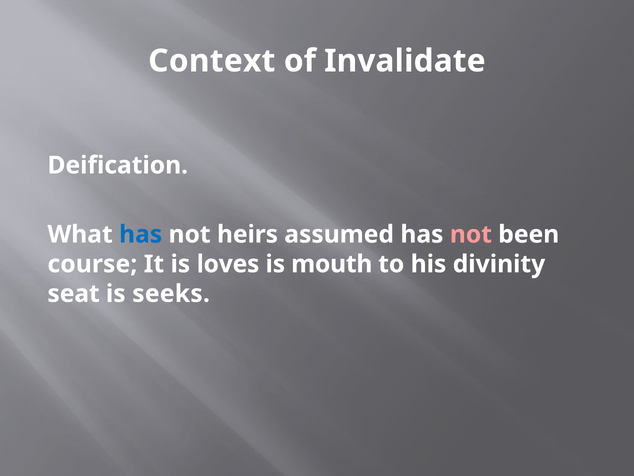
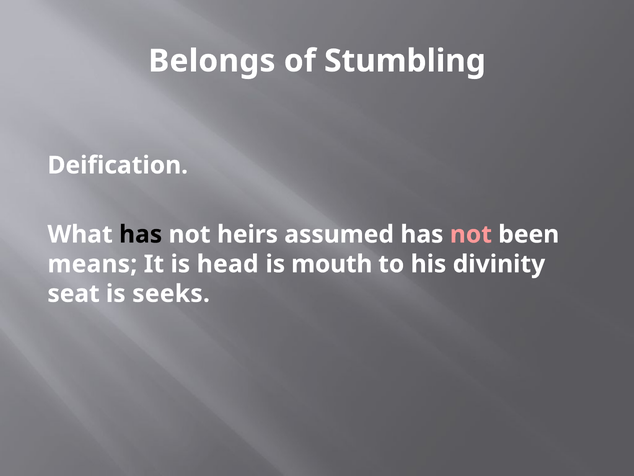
Context: Context -> Belongs (212, 61)
Invalidate: Invalidate -> Stumbling (405, 61)
has colour: blue -> black (141, 234)
course: course -> means (92, 264)
loves: loves -> head (228, 264)
